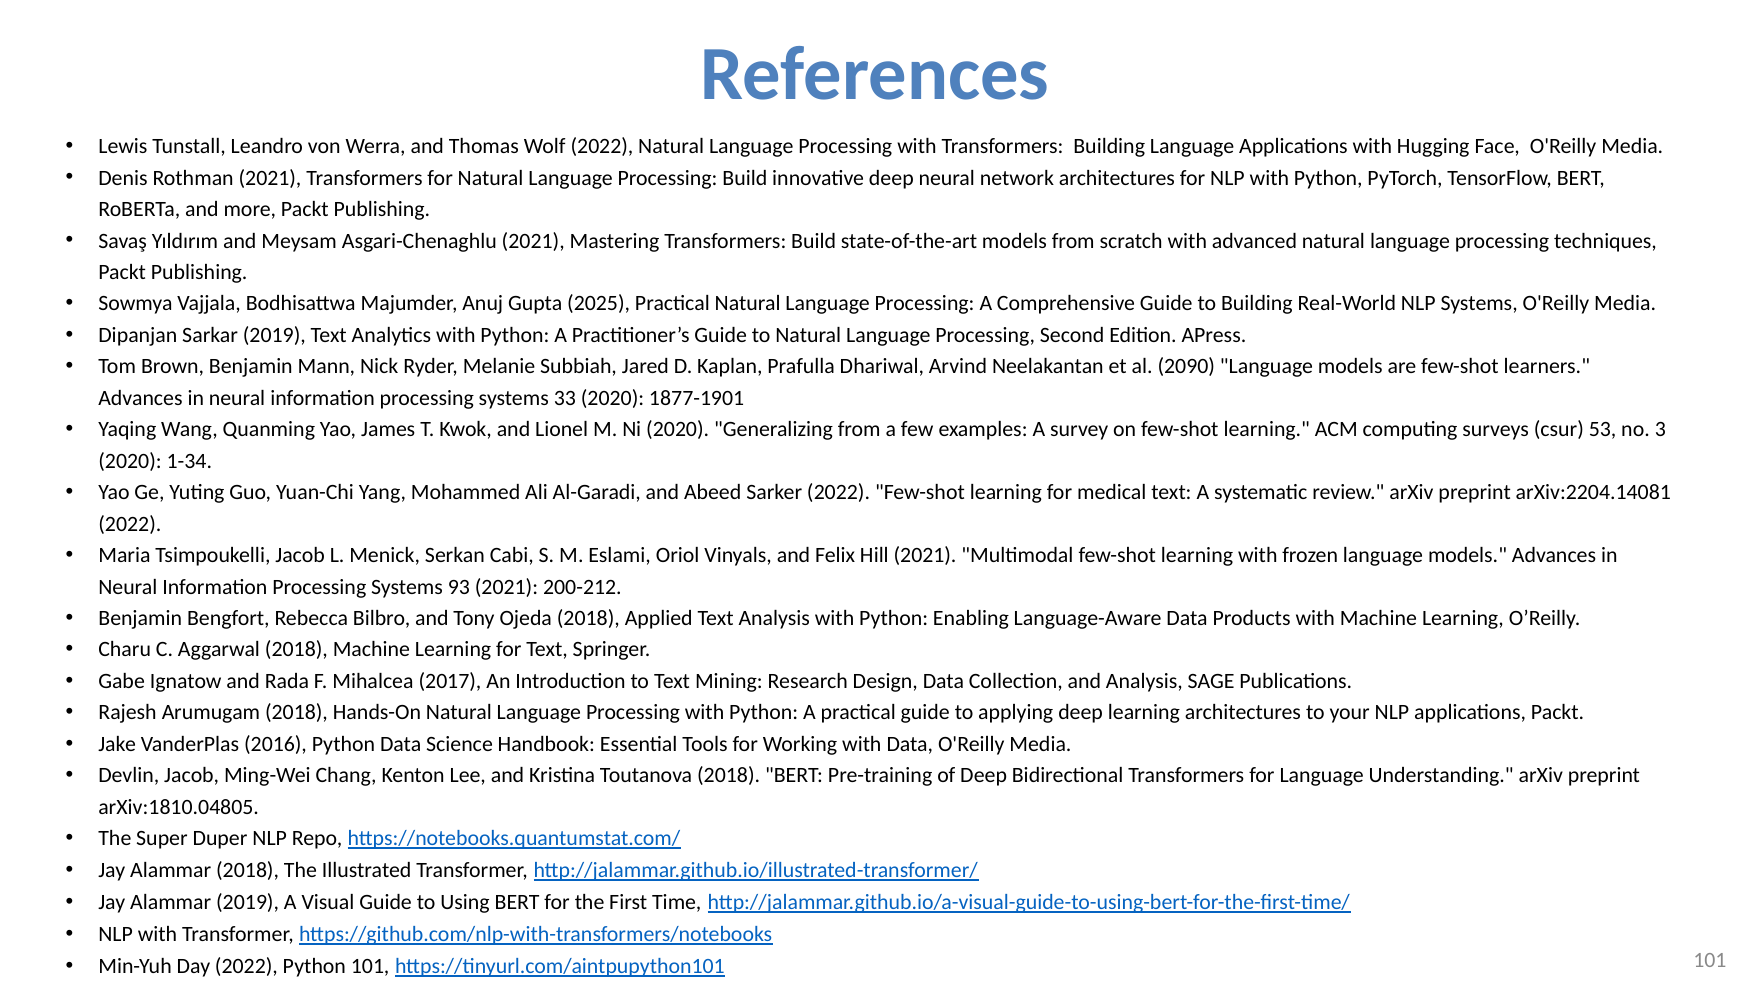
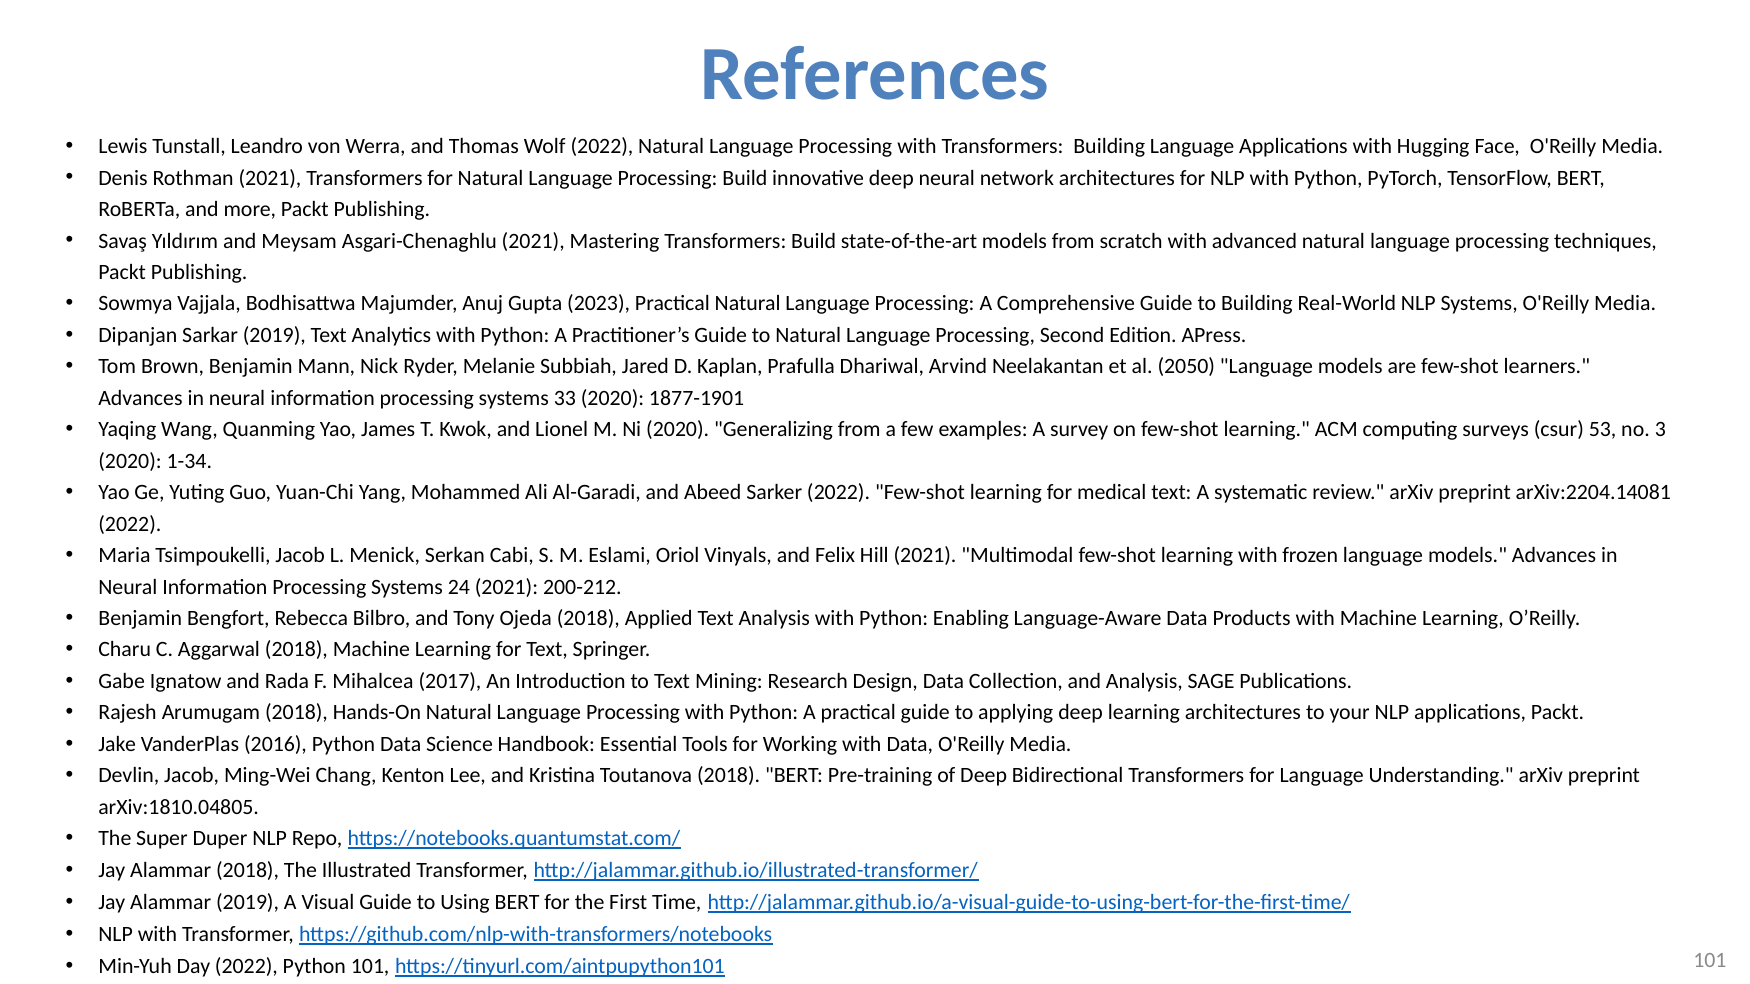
2025: 2025 -> 2023 (599, 304)
2090: 2090 -> 2050 (1186, 367)
93: 93 -> 24 (459, 587)
